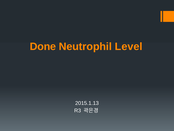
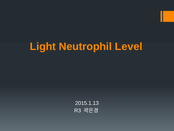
Done: Done -> Light (43, 46)
